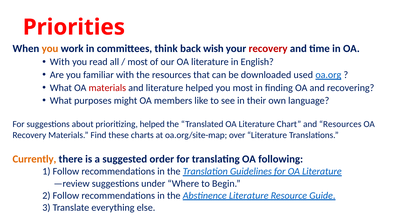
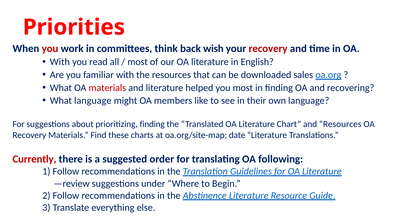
you colour: orange -> red (50, 49)
used: used -> sales (303, 75)
What purposes: purposes -> language (93, 101)
prioritizing helped: helped -> finding (152, 124)
over: over -> date (237, 135)
Currently colour: orange -> red (34, 159)
